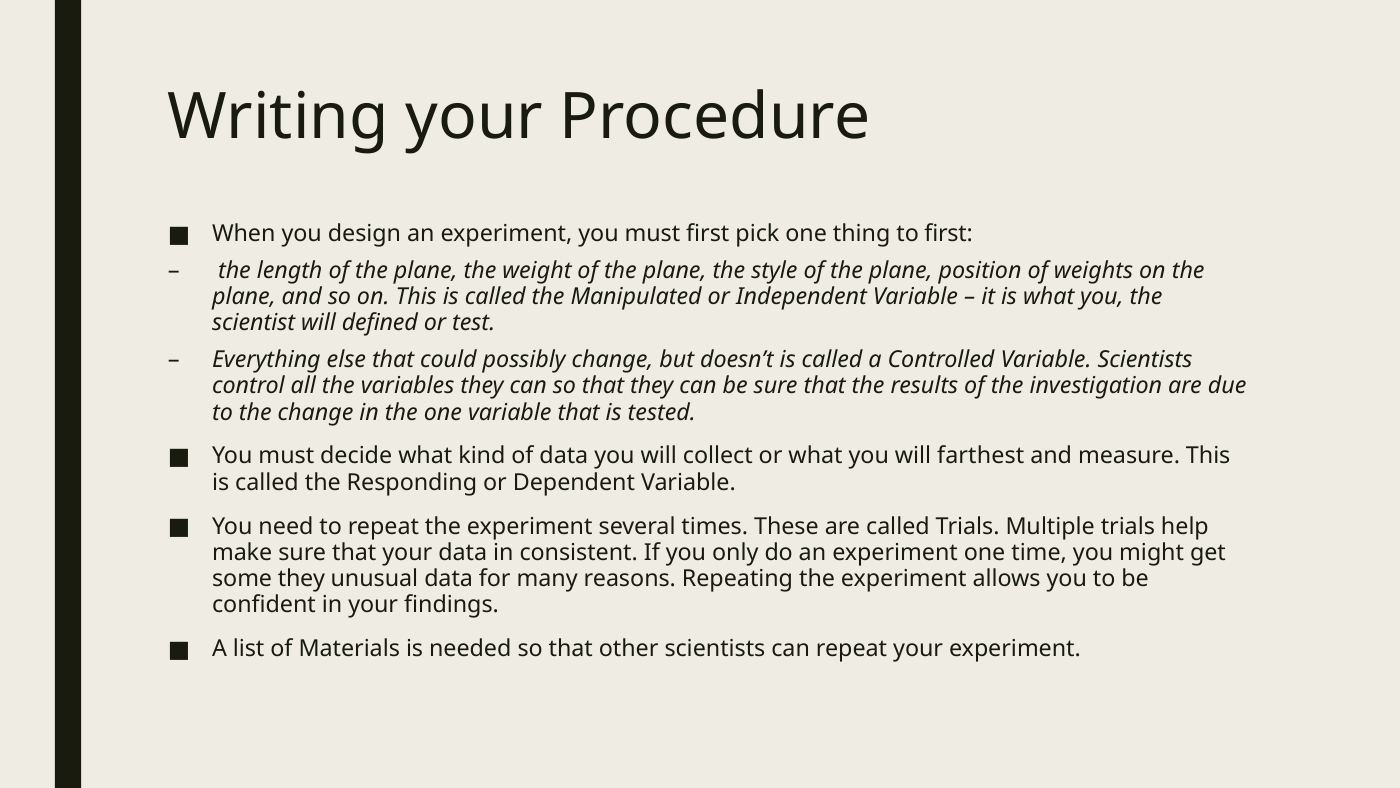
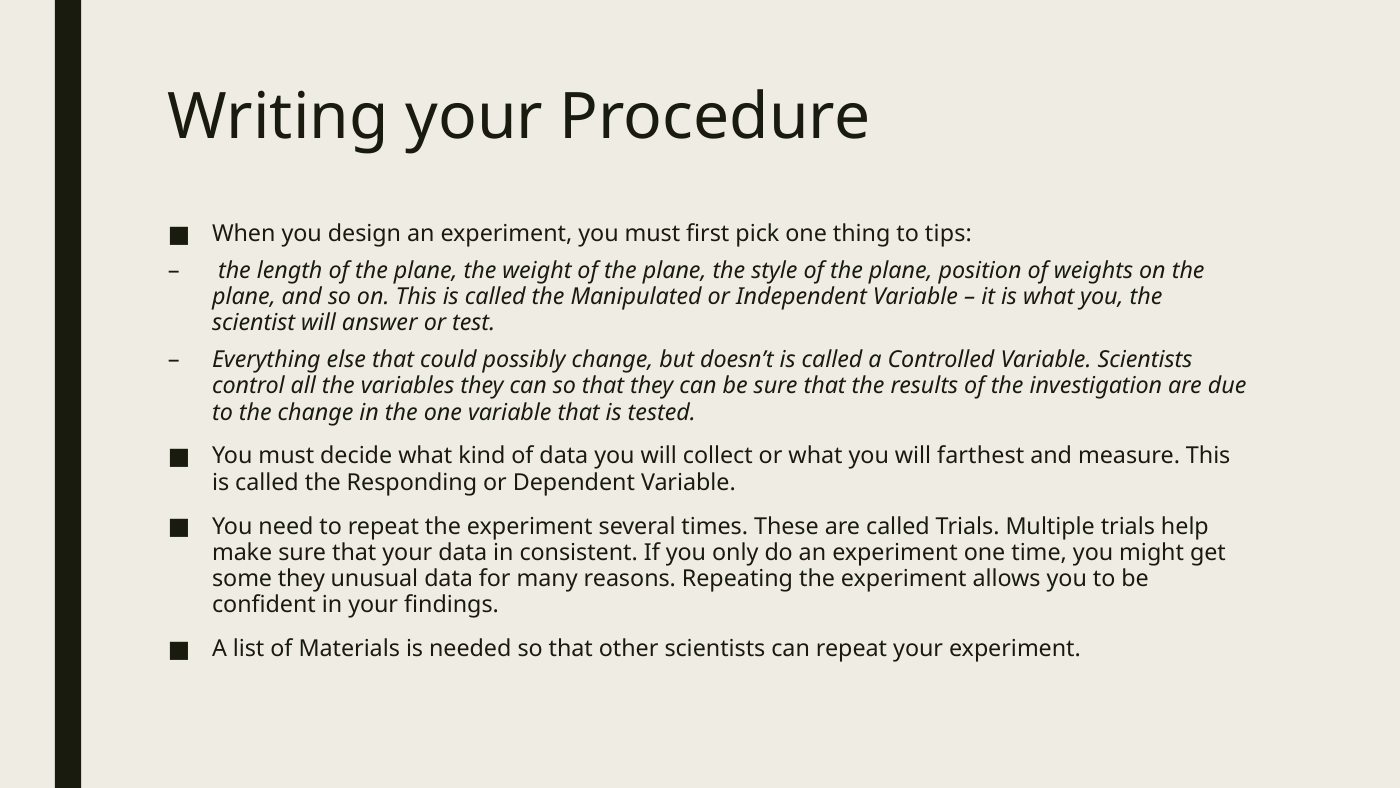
to first: first -> tips (948, 234)
defined: defined -> answer (380, 323)
